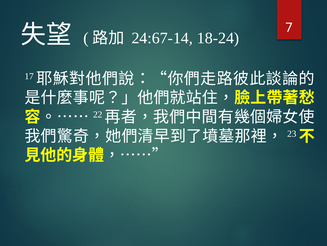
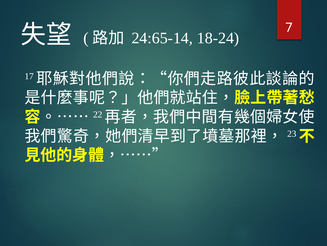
24:67-14: 24:67-14 -> 24:65-14 (162, 38)
